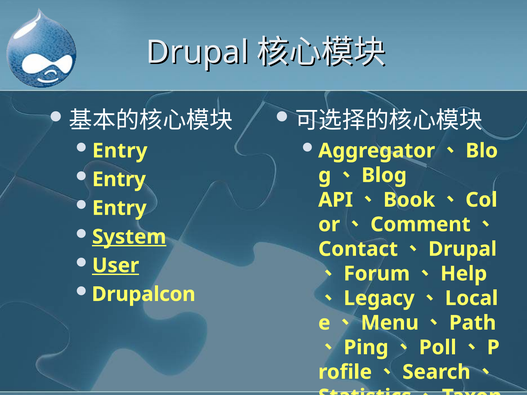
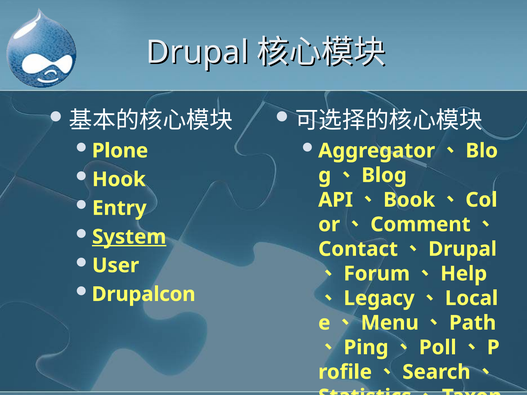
Entry: Entry -> Plone (120, 151)
Entry: Entry -> Hook (119, 180)
User underline: present -> none (116, 266)
